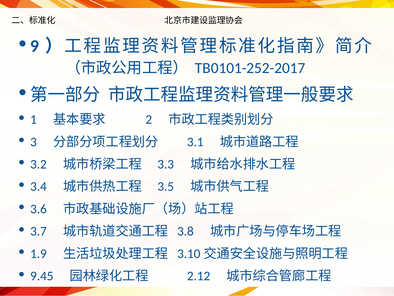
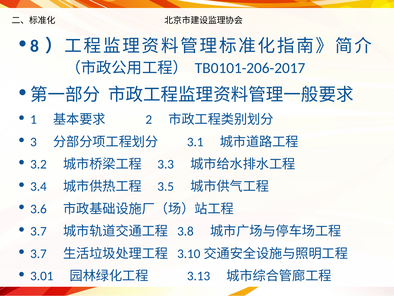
9: 9 -> 8 (35, 46)
TB0101-252-2017: TB0101-252-2017 -> TB0101-206-2017 (250, 68)
1.9: 1.9 -> 3.7 (38, 253)
9.45: 9.45 -> 3.01 (42, 276)
2.12: 2.12 -> 3.13 (199, 276)
